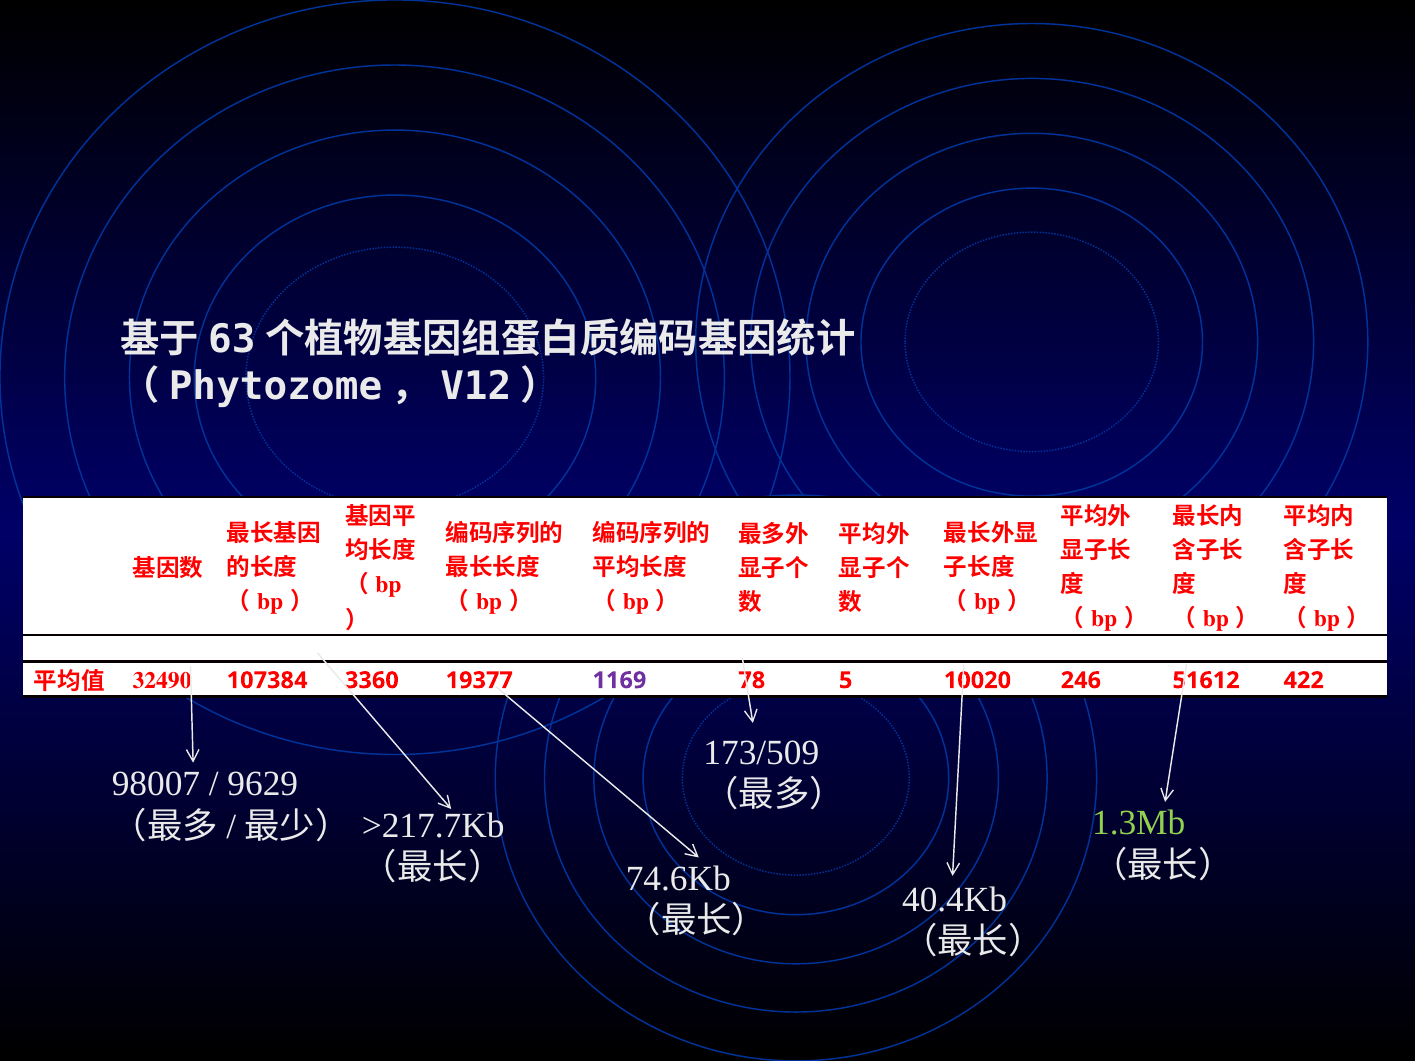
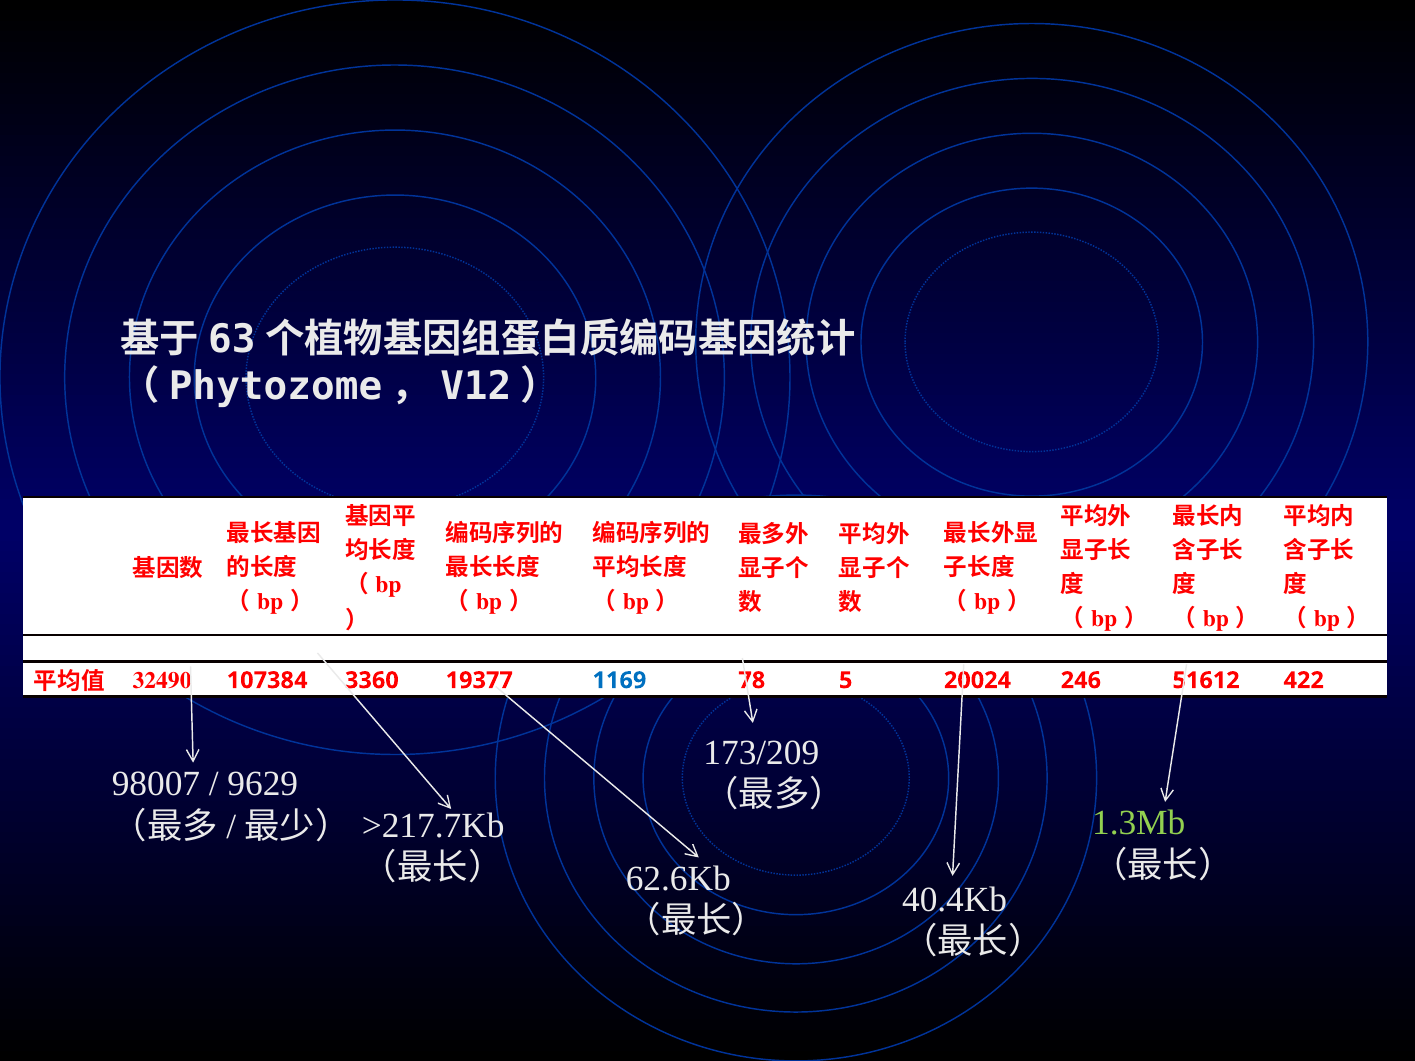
1169 colour: purple -> blue (619, 681)
10020: 10020 -> 20024 (977, 681)
173/509: 173/509 -> 173/209 (761, 753)
74.6Kb: 74.6Kb -> 62.6Kb (678, 879)
